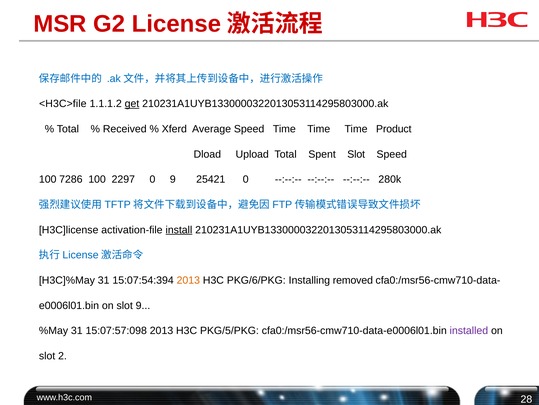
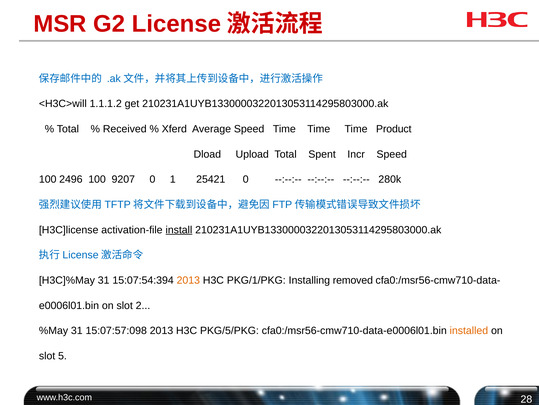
<H3C>file: <H3C>file -> <H3C>will (63, 104)
get underline: present -> none (132, 104)
Spent Slot: Slot -> Incr (356, 154)
7286: 7286 -> 2496 (71, 179)
2297: 2297 -> 9207 (123, 179)
0 9: 9 -> 1 (173, 179)
PKG/6/PKG: PKG/6/PKG -> PKG/1/PKG (256, 280)
slot 9: 9 -> 2 (143, 305)
installed colour: purple -> orange (469, 330)
2: 2 -> 5 (63, 355)
